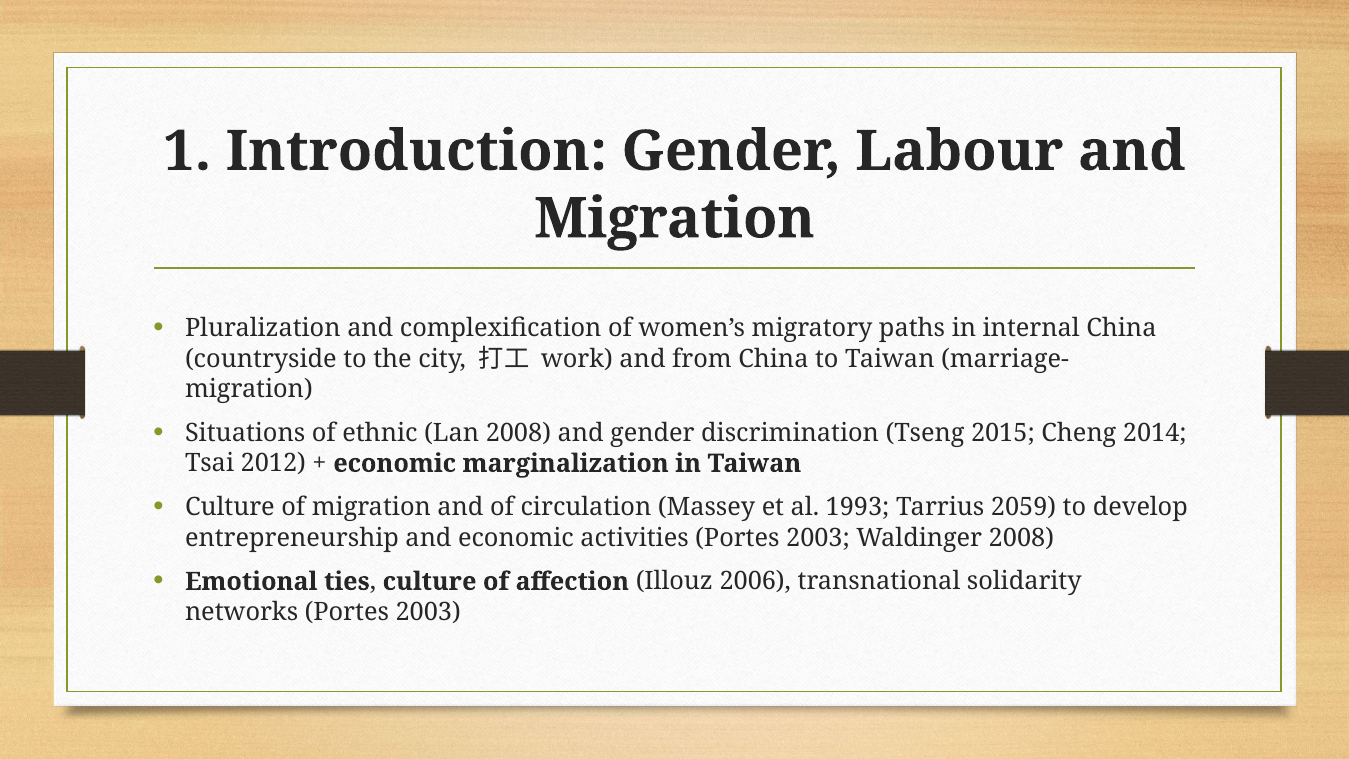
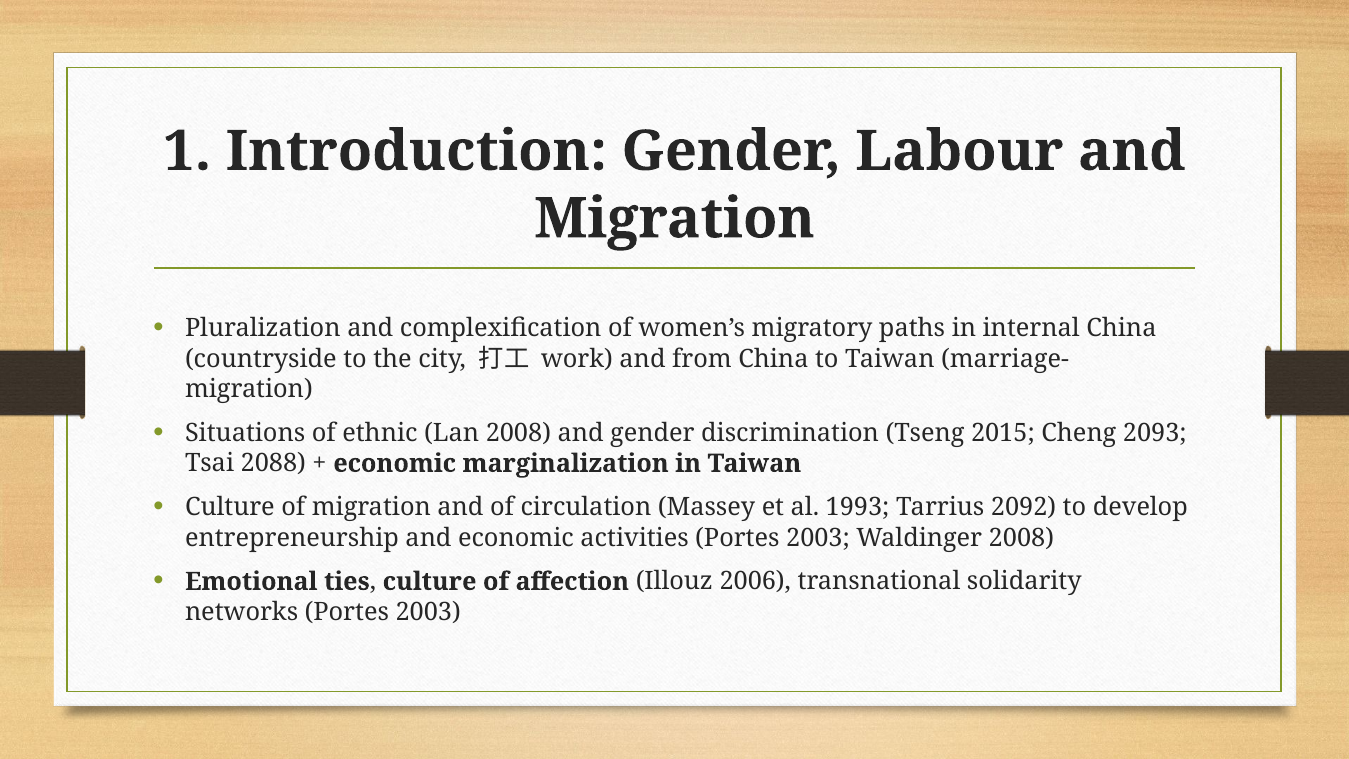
2014: 2014 -> 2093 (1155, 433)
2012: 2012 -> 2088 (273, 463)
2059: 2059 -> 2092 (1024, 507)
